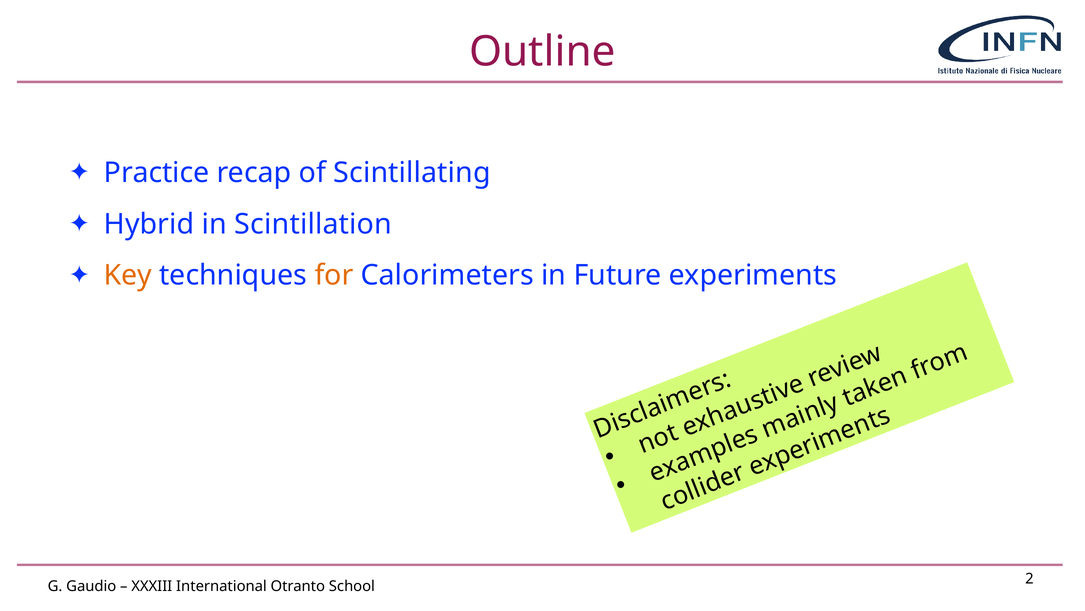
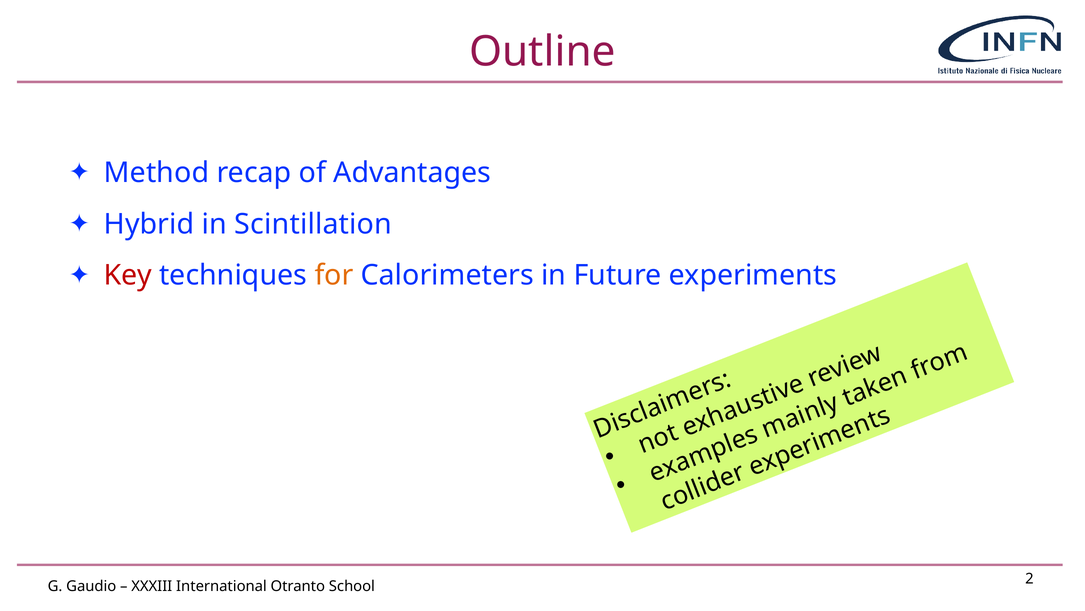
Practice: Practice -> Method (157, 173)
Scintillating: Scintillating -> Advantages (412, 173)
Key colour: orange -> red (128, 275)
